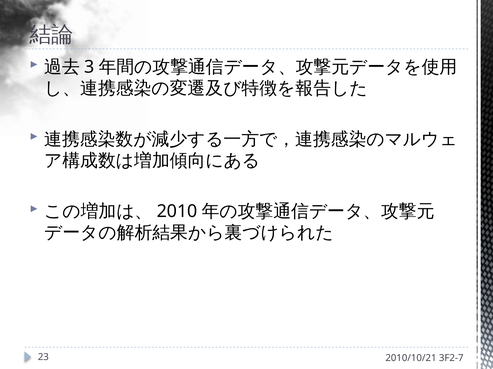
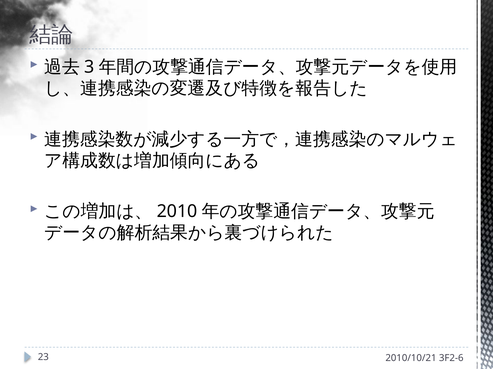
3F2-7: 3F2-7 -> 3F2-6 (451, 359)
